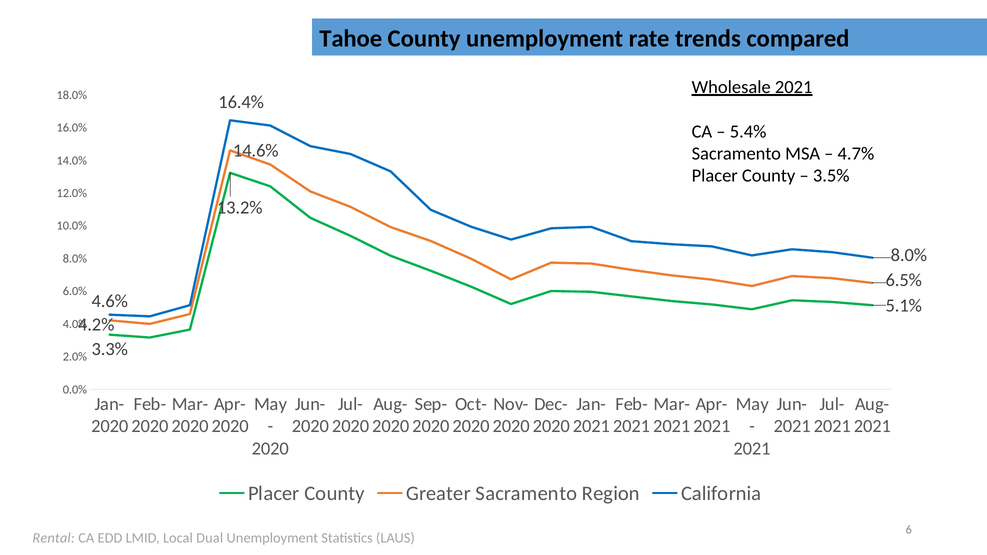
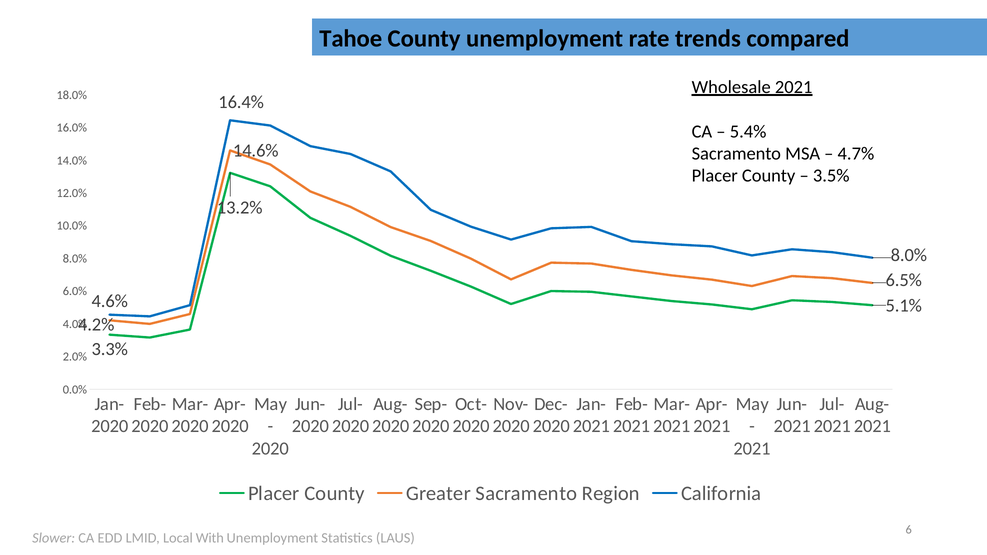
Rental: Rental -> Slower (54, 538)
Dual: Dual -> With (210, 538)
